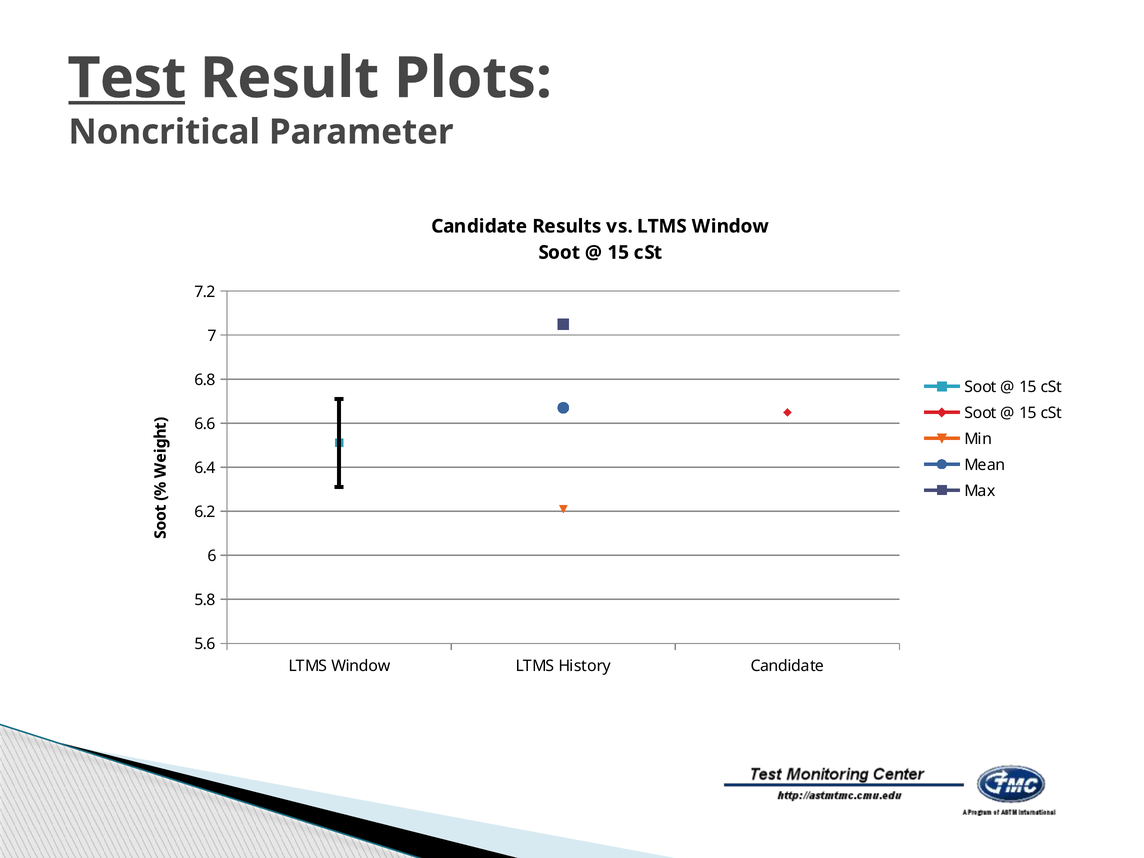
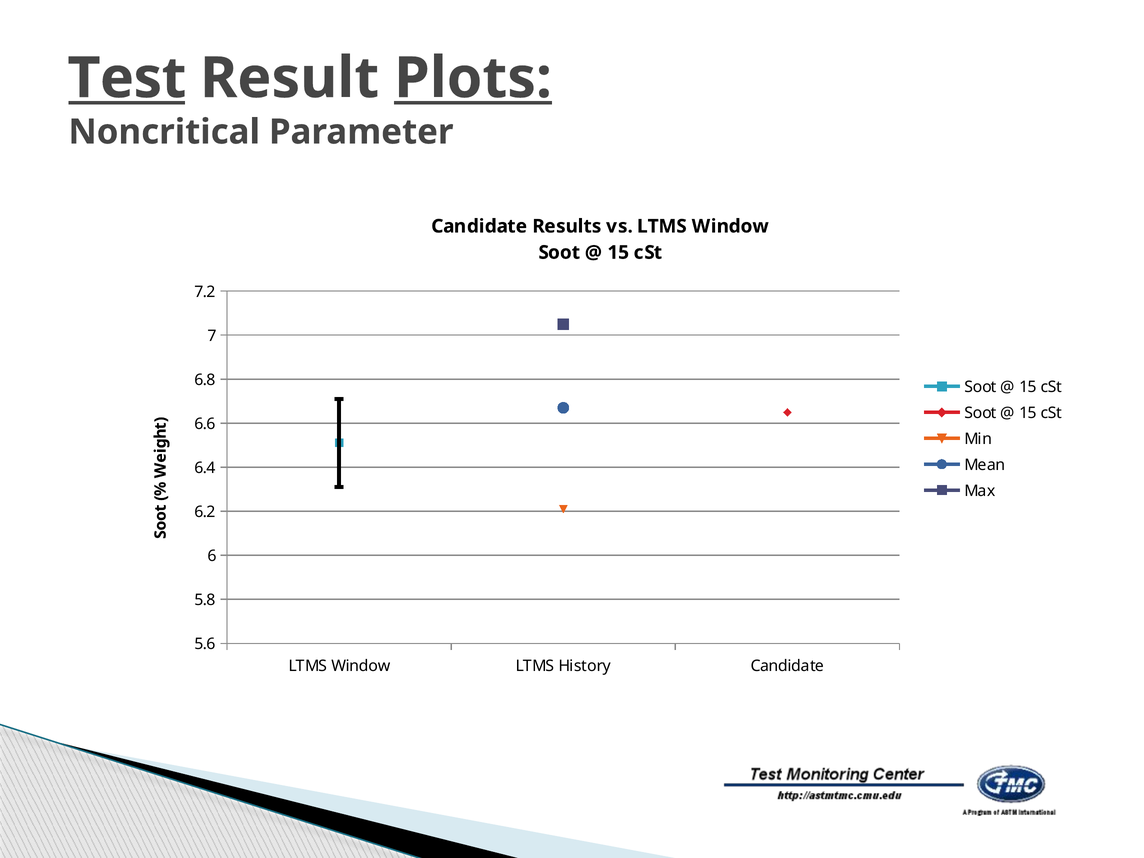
Plots underline: none -> present (473, 78)
